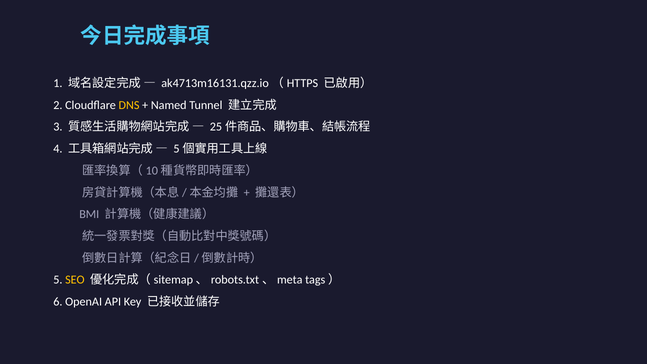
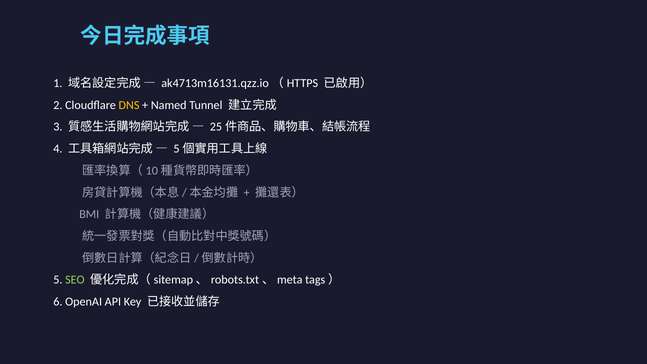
SEO colour: yellow -> light green (75, 280)
